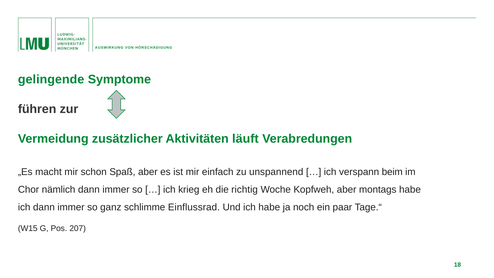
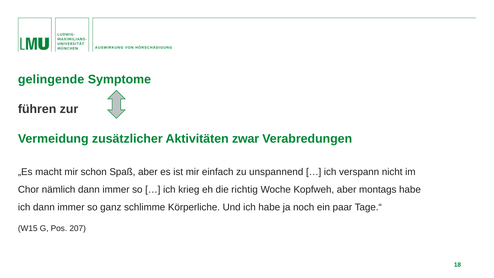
läuft: läuft -> zwar (246, 139)
beim: beim -> nicht (392, 172)
Einflussrad: Einflussrad -> Körperliche (194, 207)
